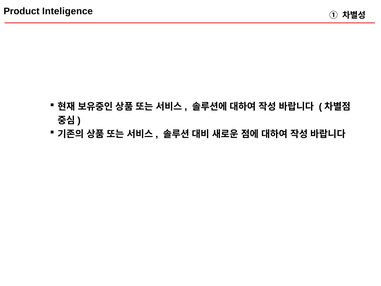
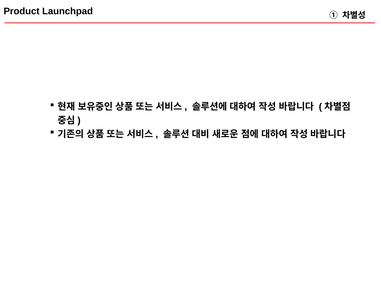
Inteligence: Inteligence -> Launchpad (68, 11)
